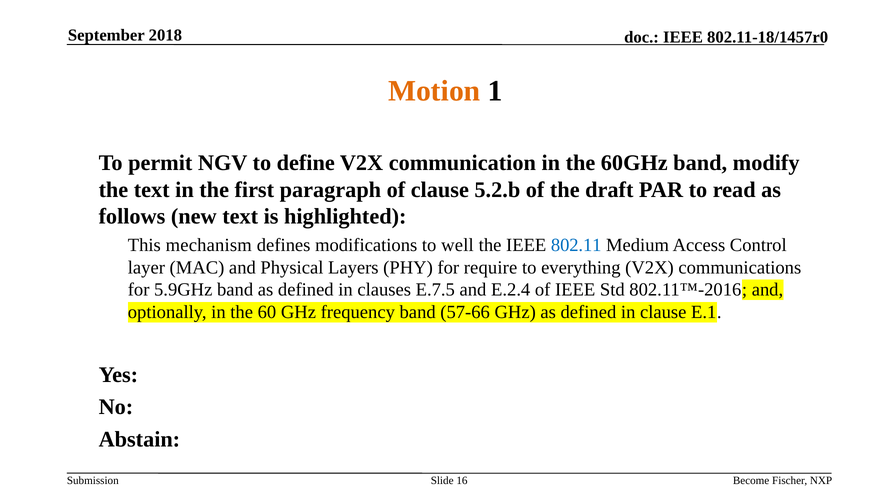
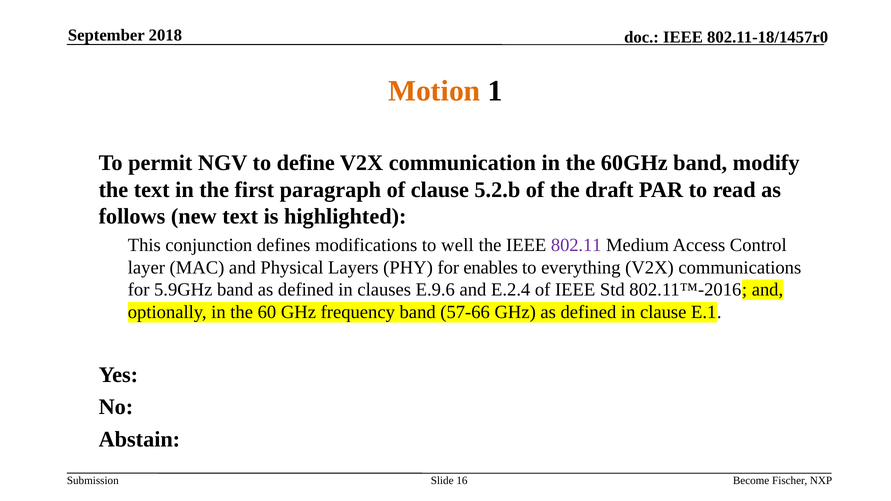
mechanism: mechanism -> conjunction (209, 245)
802.11 colour: blue -> purple (576, 245)
require: require -> enables (491, 268)
E.7.5: E.7.5 -> E.9.6 (435, 290)
